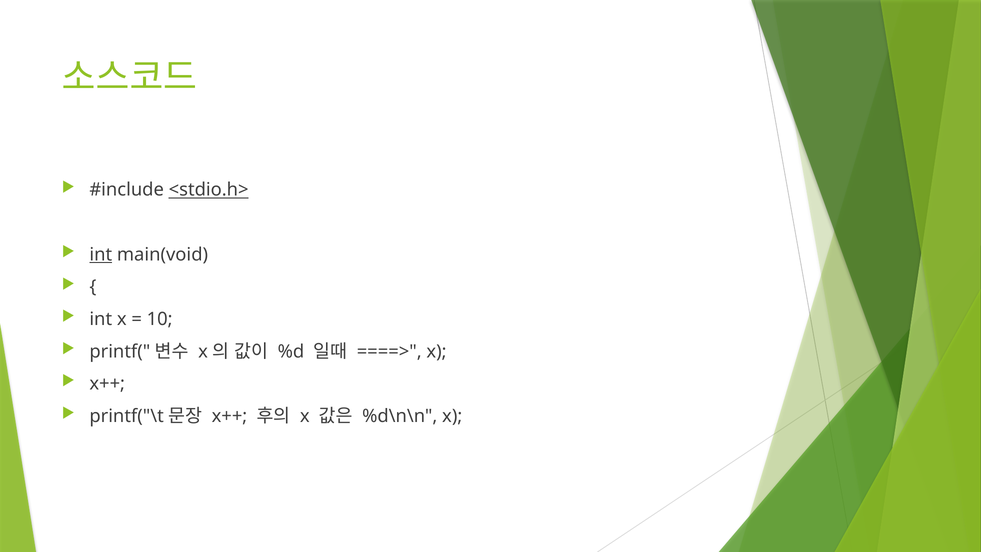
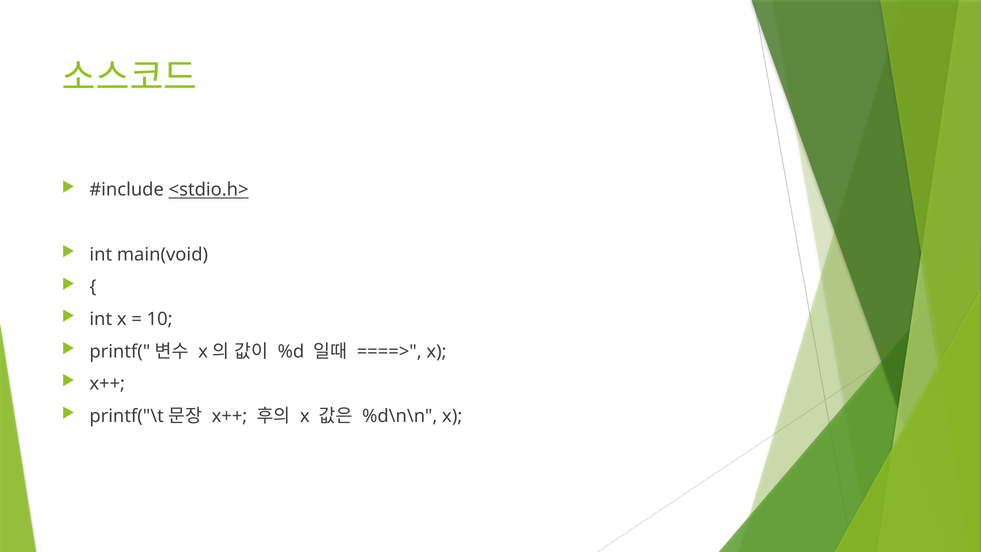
int underline: present -> none (101, 254)
